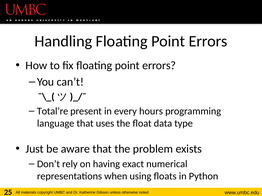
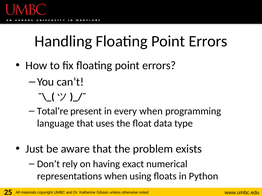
every hours: hours -> when (151, 111)
